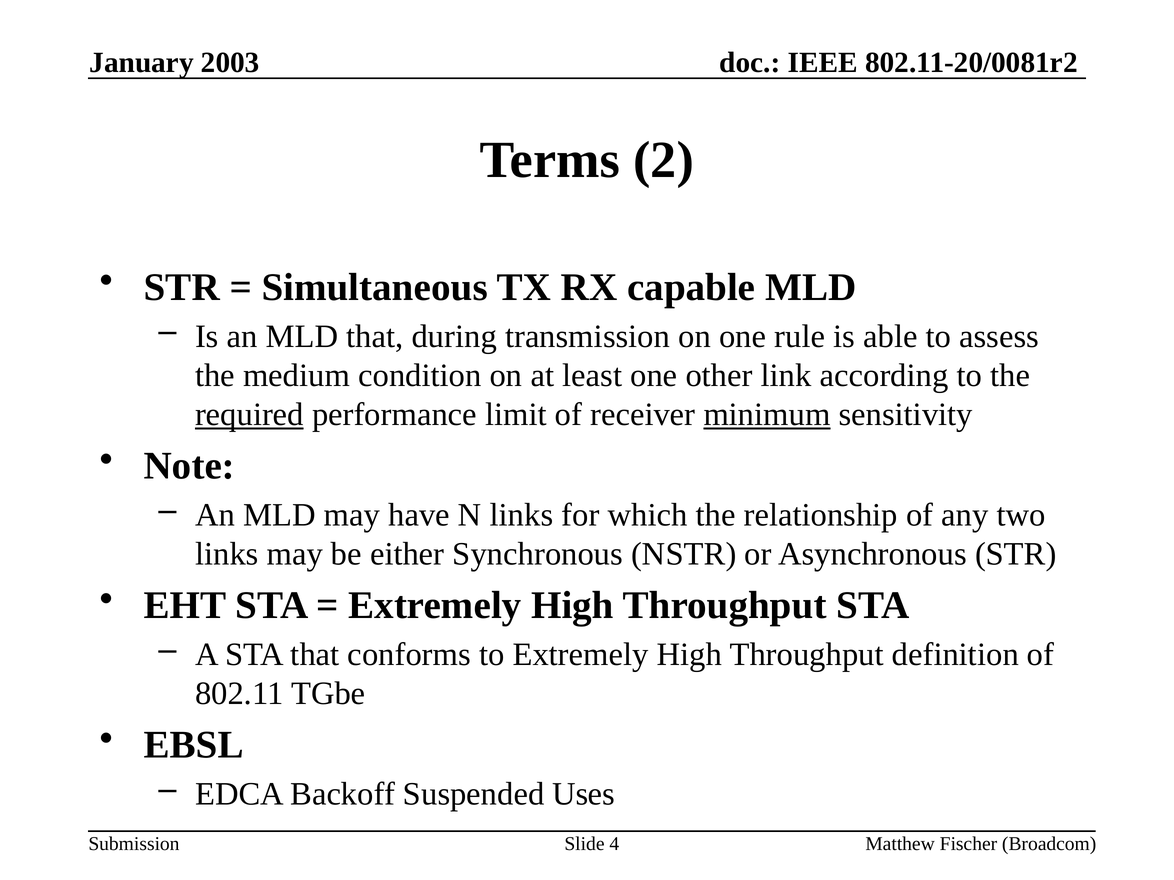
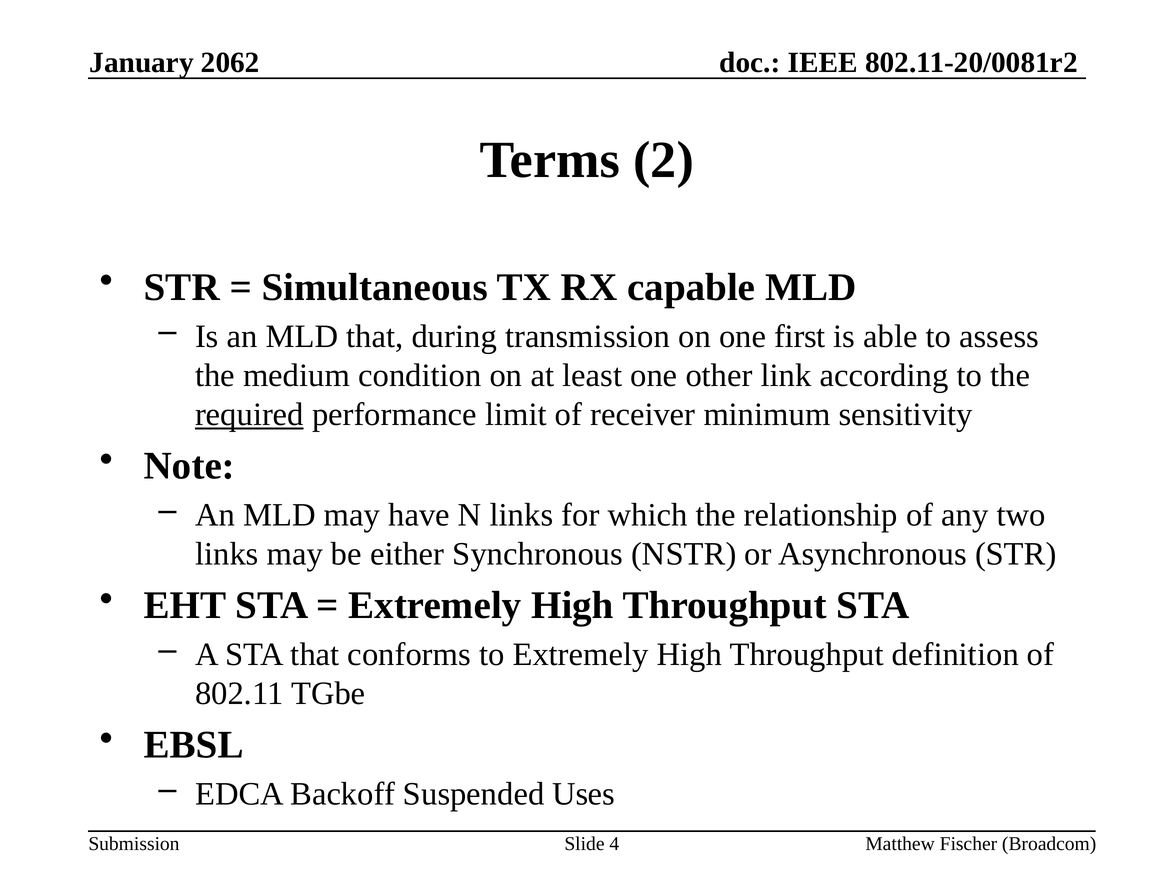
2003: 2003 -> 2062 (230, 63)
rule: rule -> first (800, 337)
minimum underline: present -> none (767, 415)
